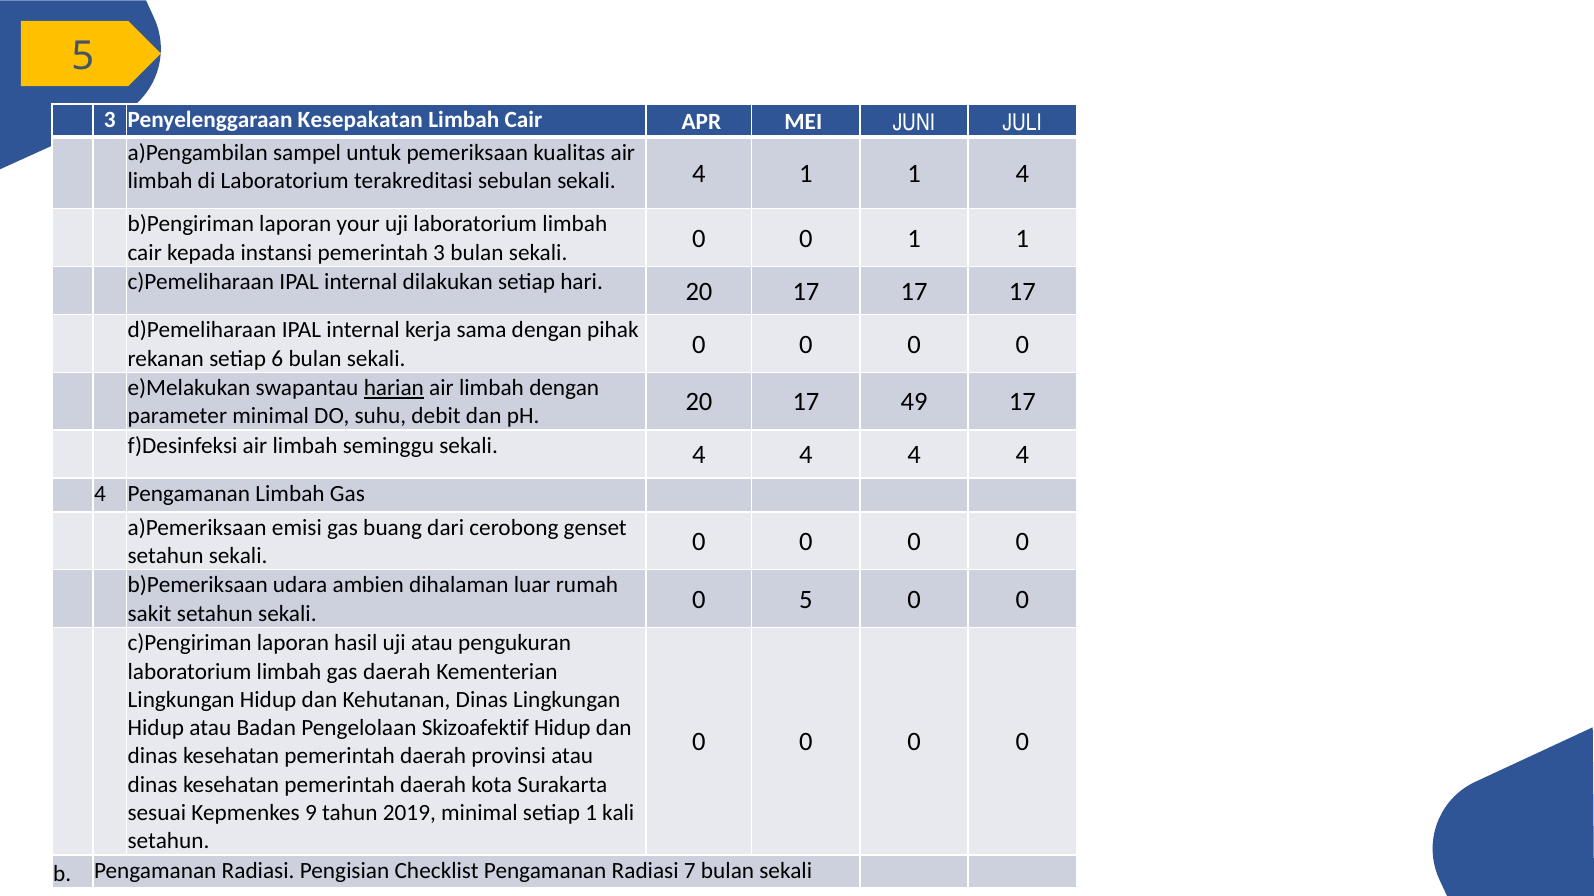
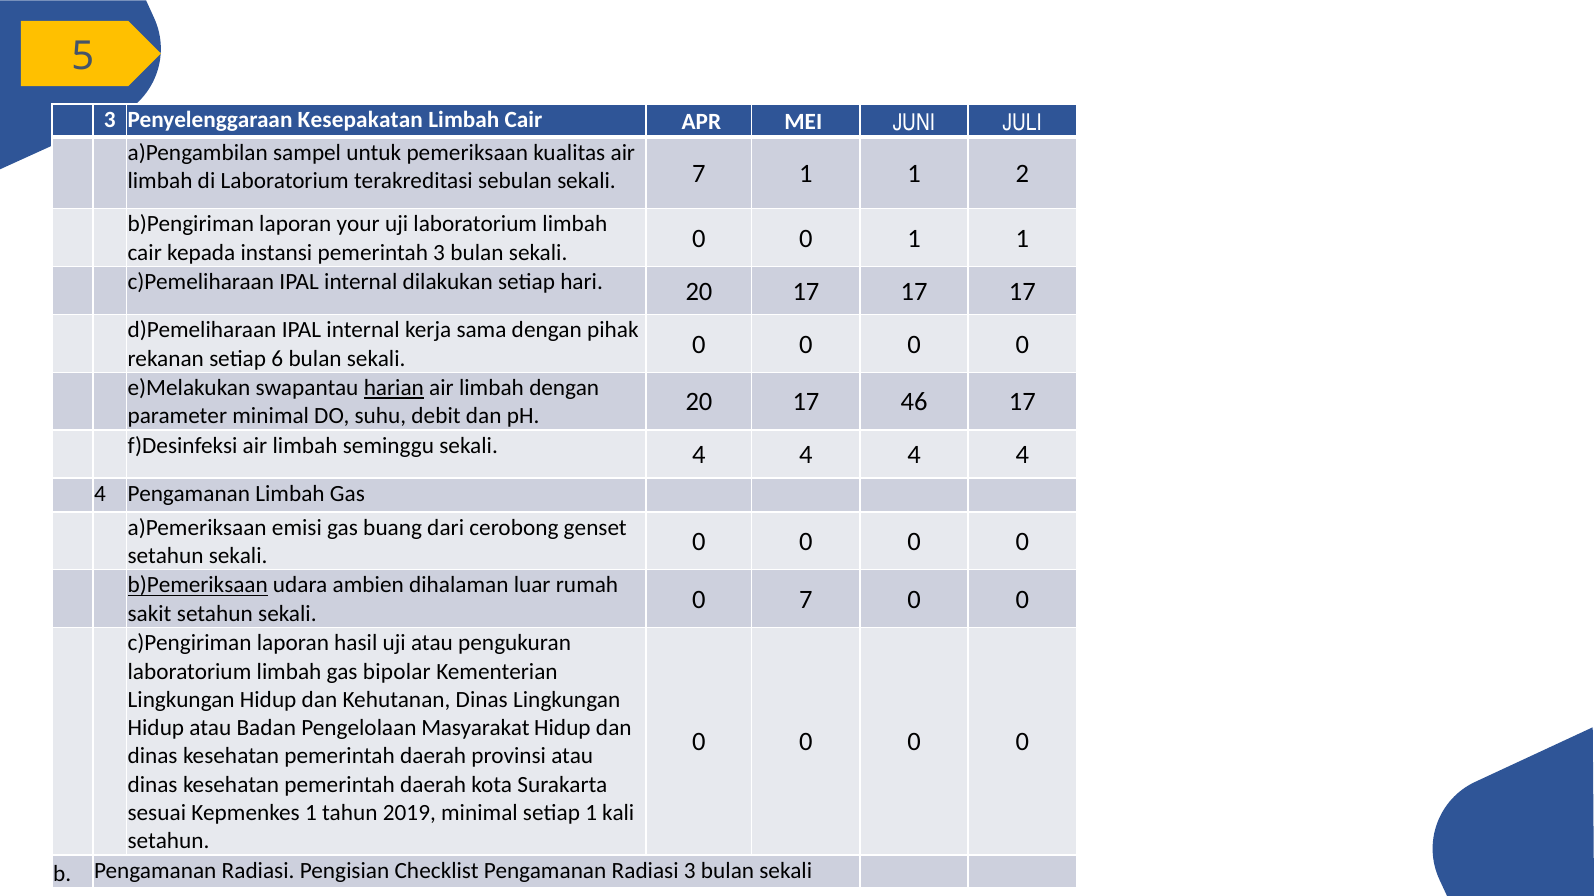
sebulan sekali 4: 4 -> 7 (699, 174)
1 4: 4 -> 2 (1022, 174)
49: 49 -> 46 (914, 402)
b)Pemeriksaan underline: none -> present (198, 586)
0 5: 5 -> 7 (806, 600)
gas daerah: daerah -> bipolar (397, 672)
Skizoafektif: Skizoafektif -> Masyarakat (475, 728)
Kepmenkes 9: 9 -> 1 (311, 813)
Radiasi 7: 7 -> 3 (690, 871)
